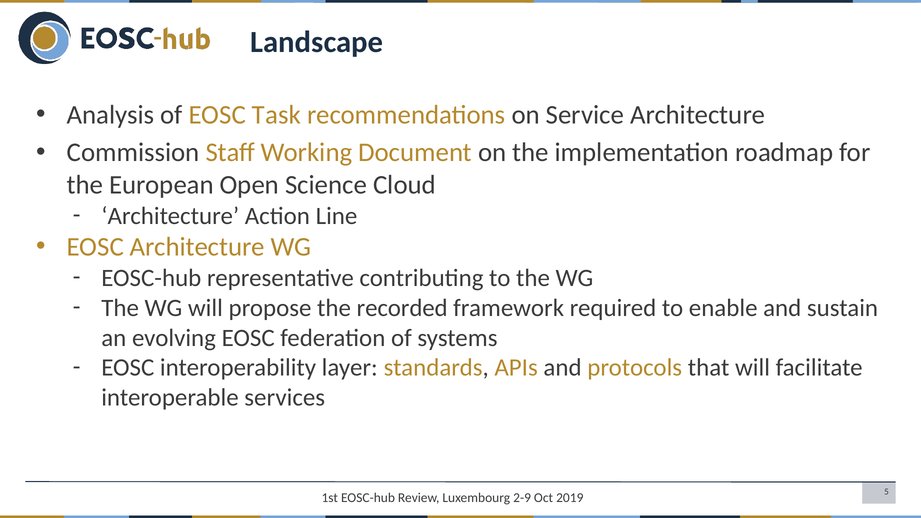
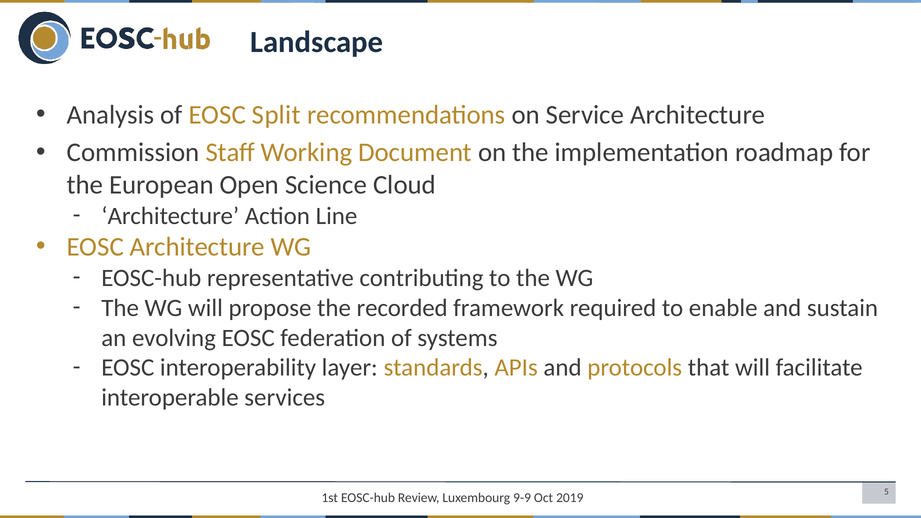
Task: Task -> Split (276, 115)
2-9: 2-9 -> 9-9 (522, 498)
